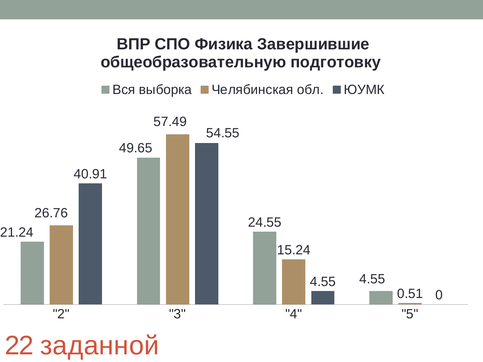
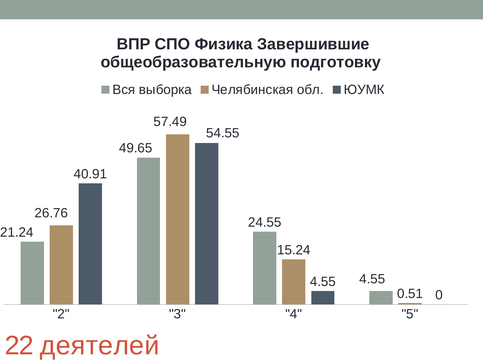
заданной: заданной -> деятелей (100, 346)
